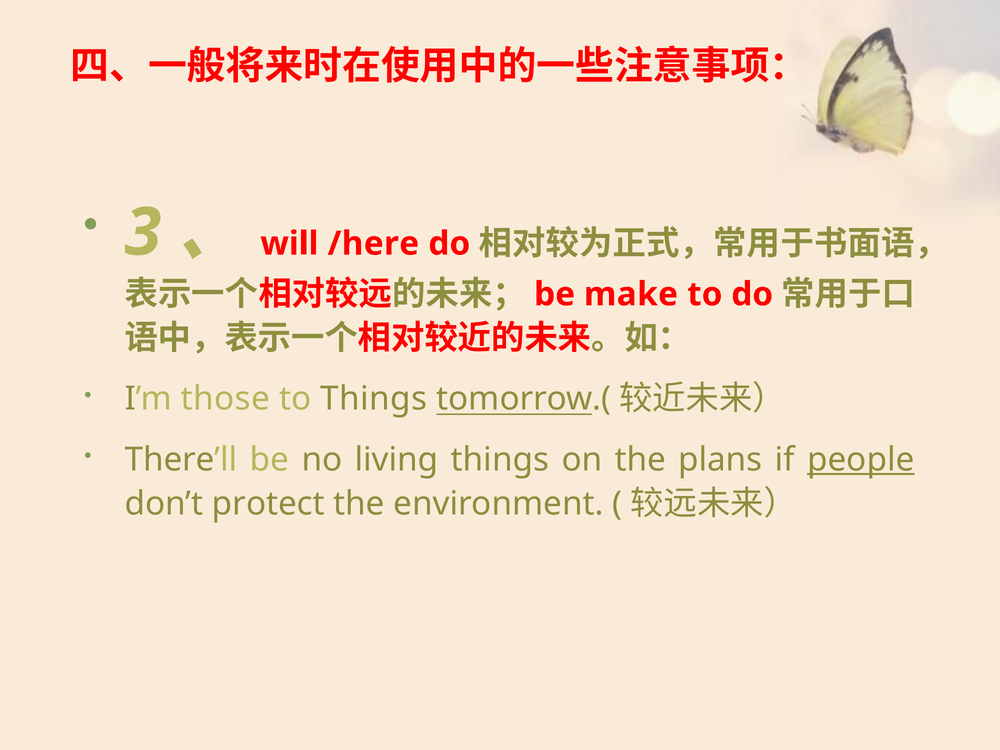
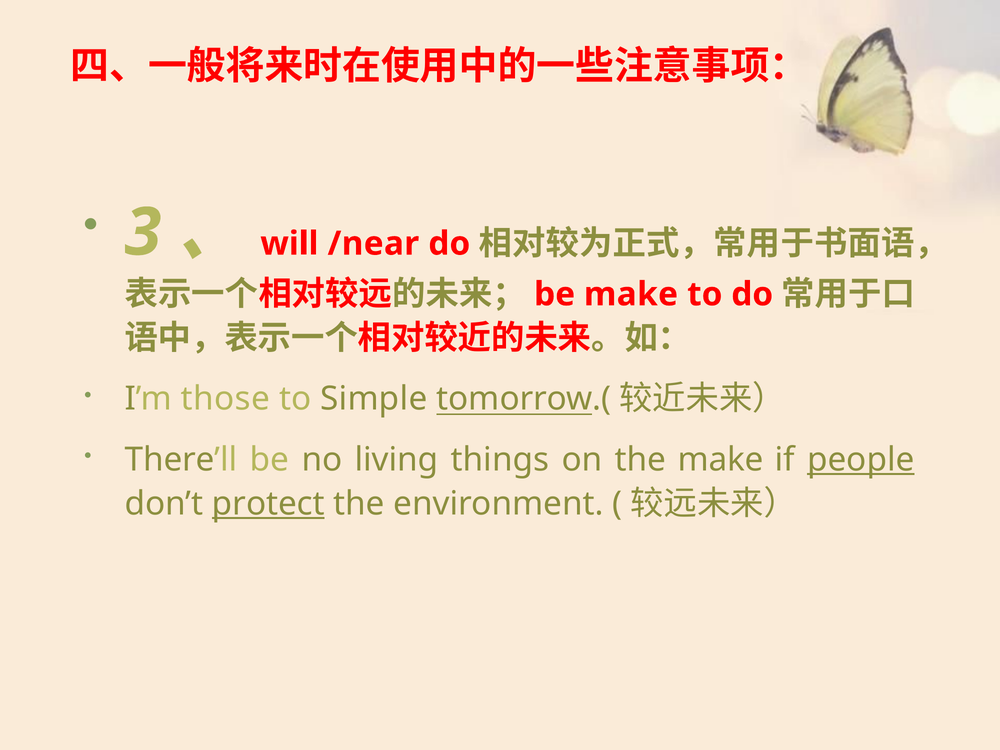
/here: /here -> /near (373, 244)
to Things: Things -> Simple (374, 399)
the plans: plans -> make (721, 460)
protect underline: none -> present (268, 504)
